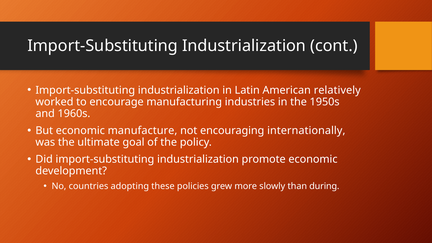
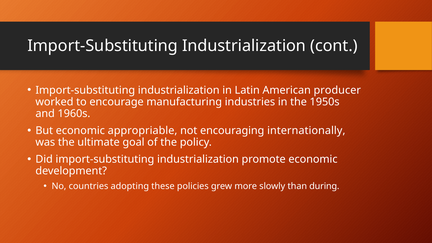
relatively: relatively -> producer (337, 90)
manufacture: manufacture -> appropriable (143, 131)
